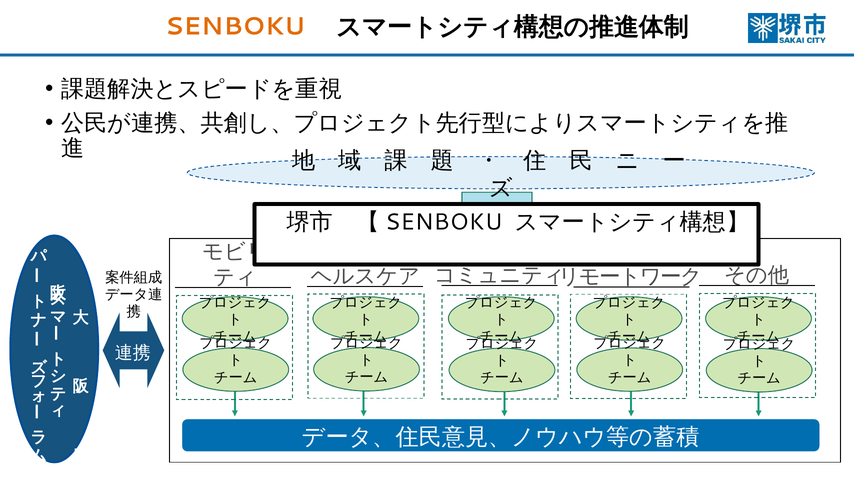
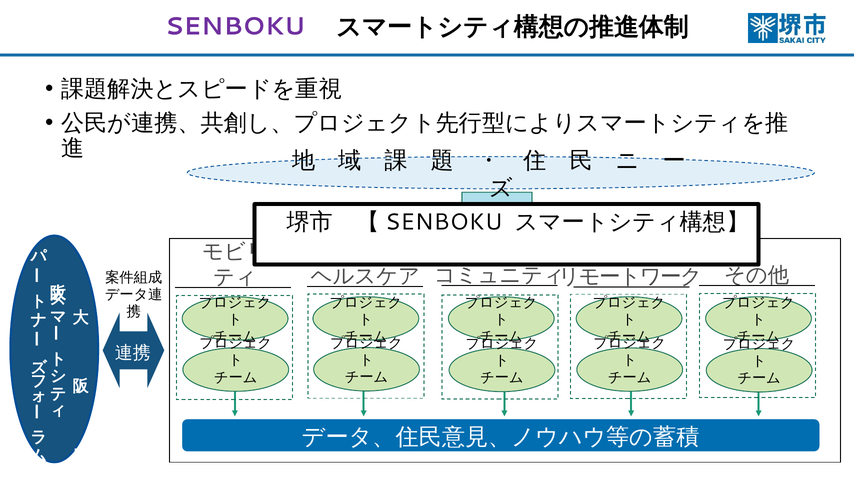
SENBOKU colour: orange -> purple (235, 27)
